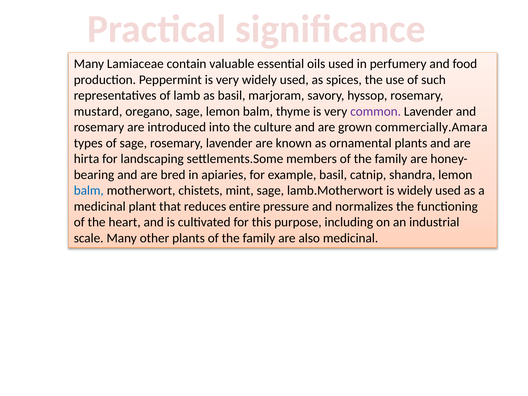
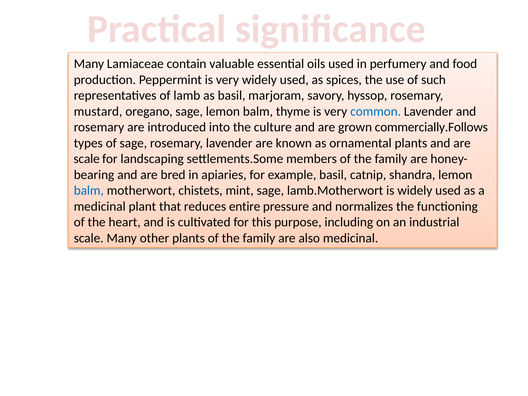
common colour: purple -> blue (376, 111)
commercially.Amara: commercially.Amara -> commercially.Follows (431, 127)
hirta: hirta -> scale (87, 159)
